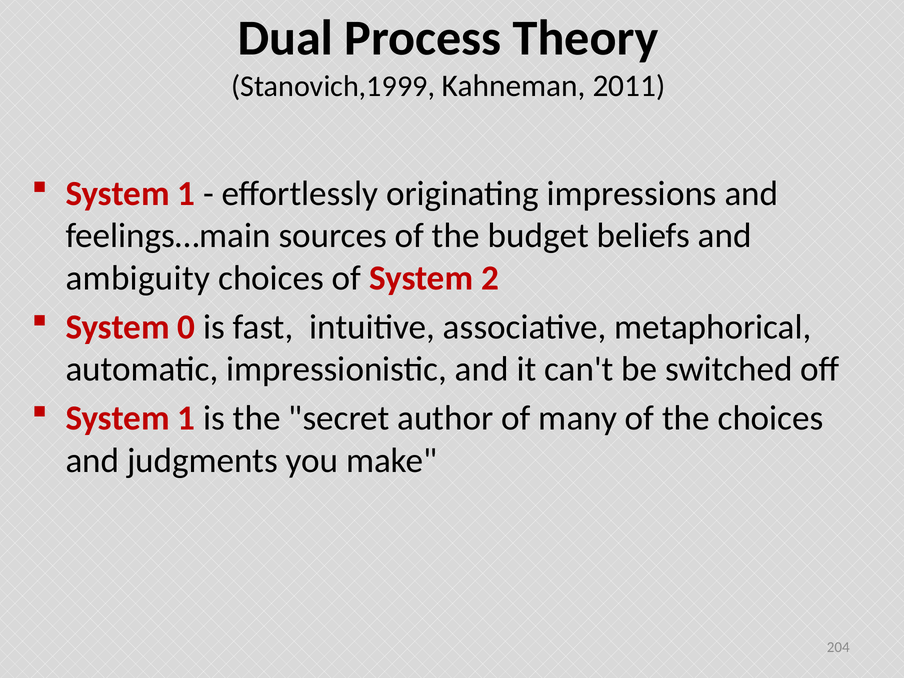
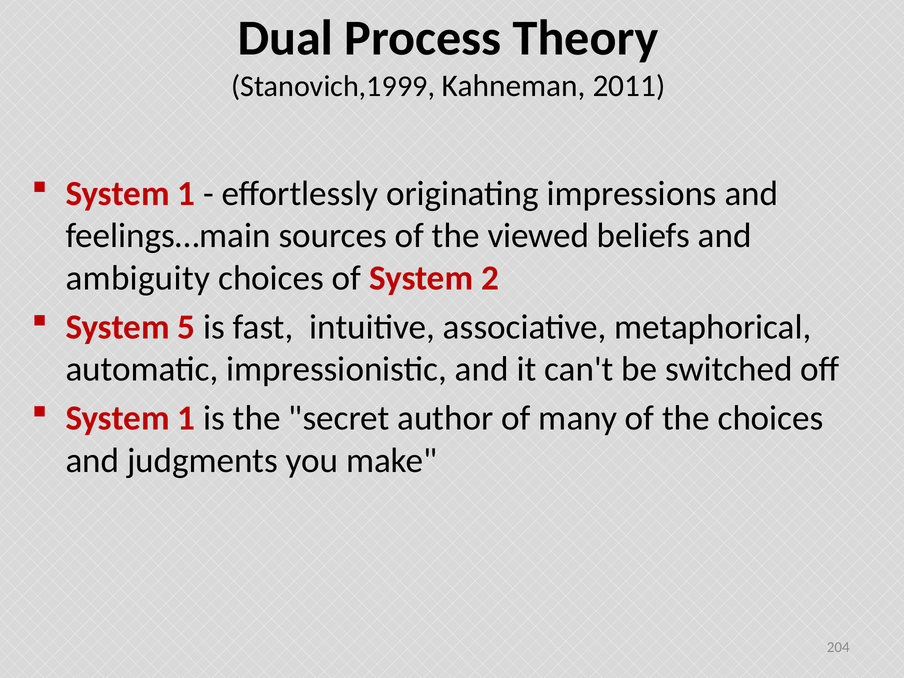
budget: budget -> viewed (538, 236)
0: 0 -> 5 (186, 327)
